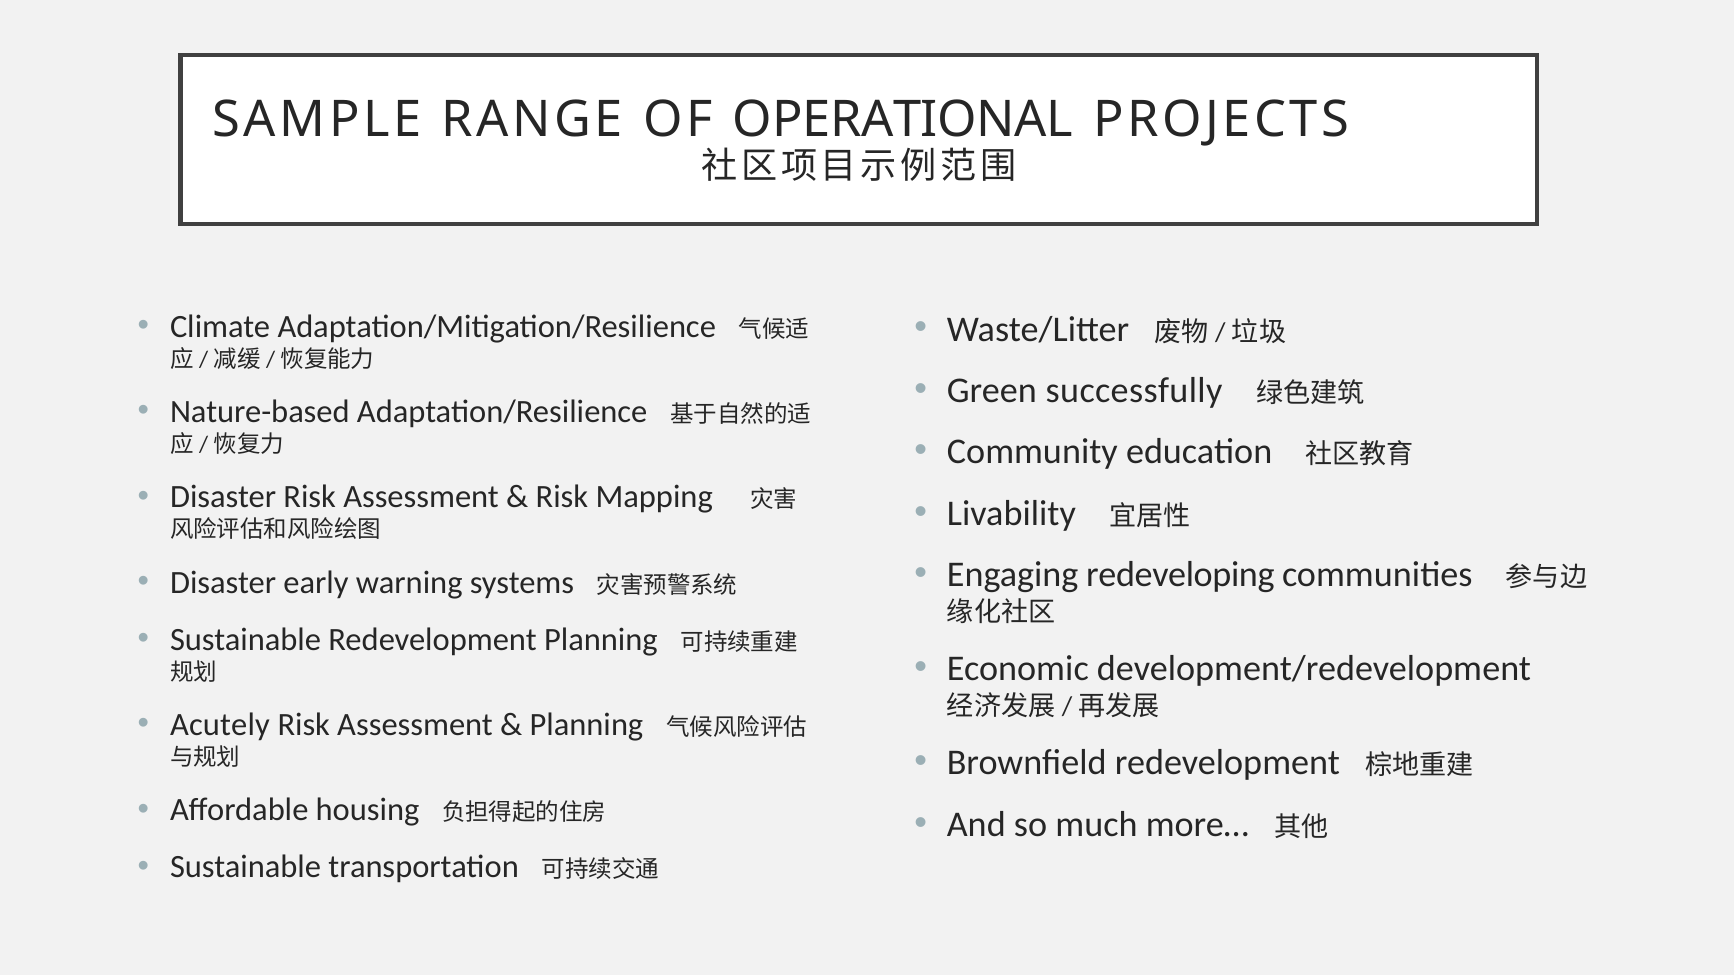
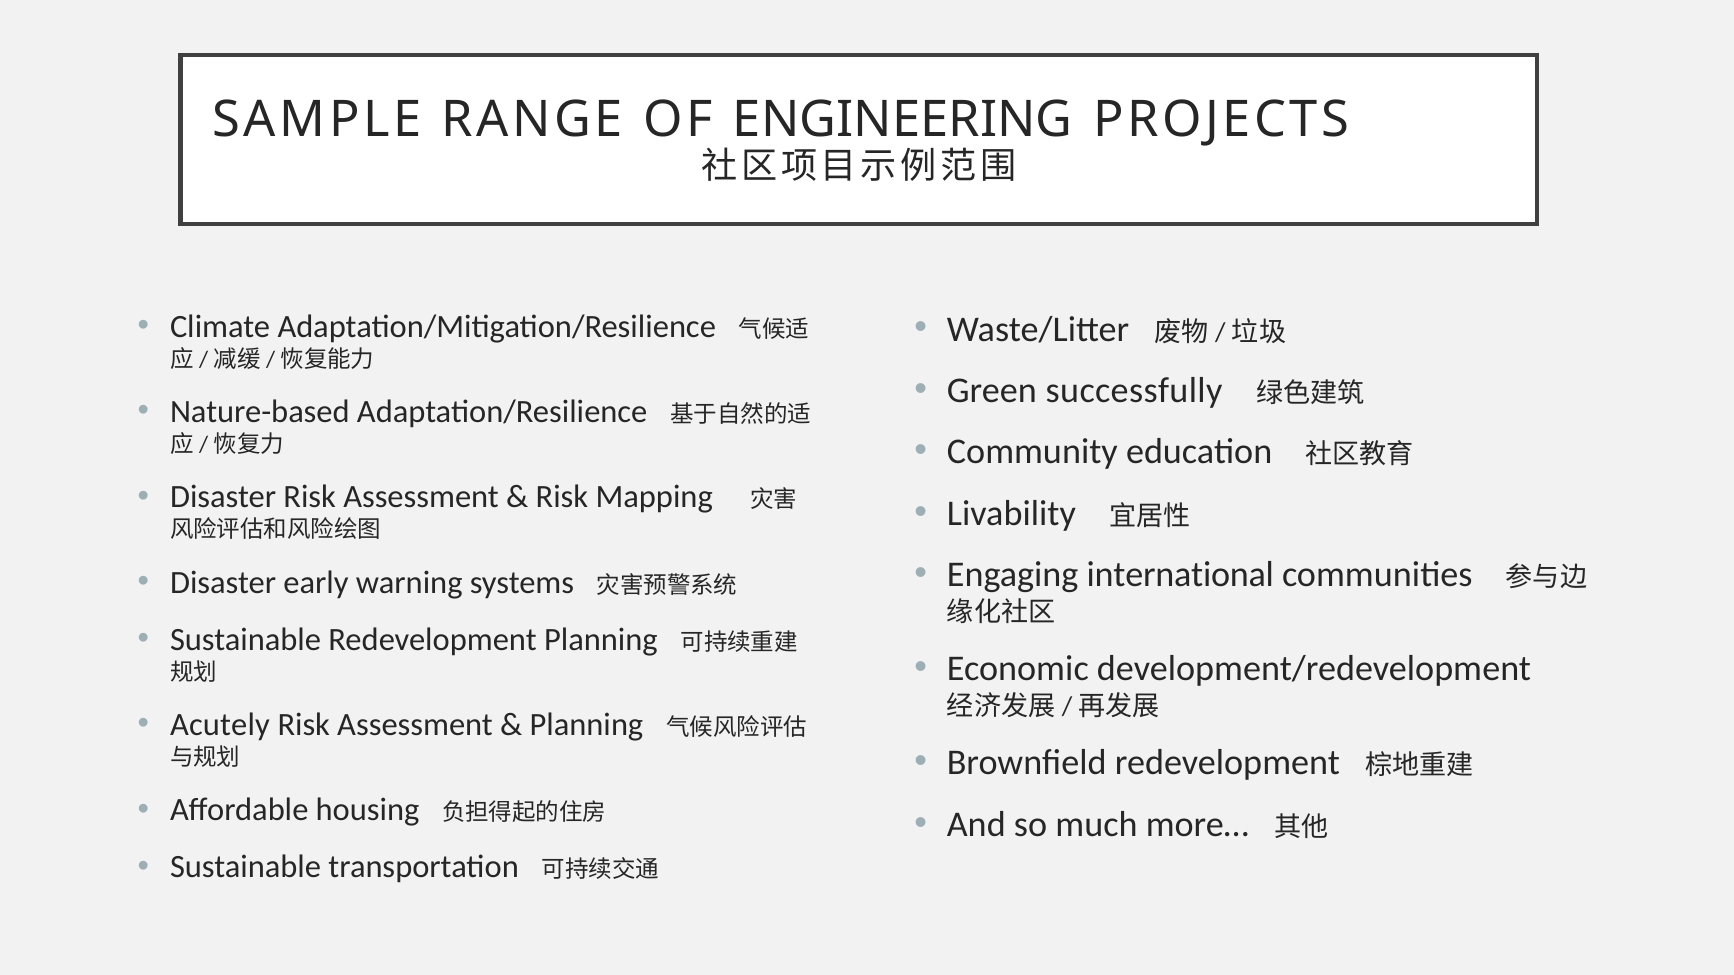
OPERATIONAL: OPERATIONAL -> ENGINEERING (903, 120)
redeveloping: redeveloping -> international (1180, 575)
